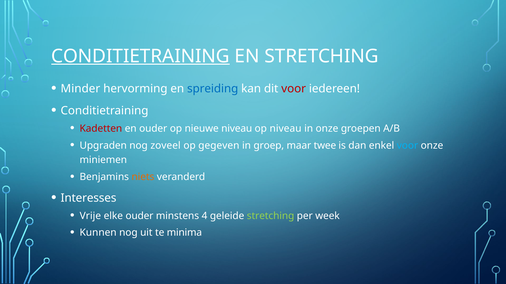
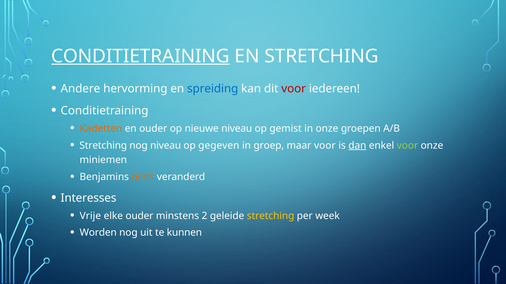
Minder: Minder -> Andere (80, 89)
Kadetten colour: red -> orange (101, 129)
op niveau: niveau -> gemist (286, 129)
Upgraden: Upgraden -> Stretching (103, 146)
nog zoveel: zoveel -> niveau (166, 146)
maar twee: twee -> voor (325, 146)
dan underline: none -> present (357, 146)
voor colour: light blue -> light green (407, 146)
4: 4 -> 2 (204, 216)
stretching colour: light green -> yellow (271, 216)
Kunnen: Kunnen -> Worden (98, 233)
minima: minima -> kunnen (184, 233)
